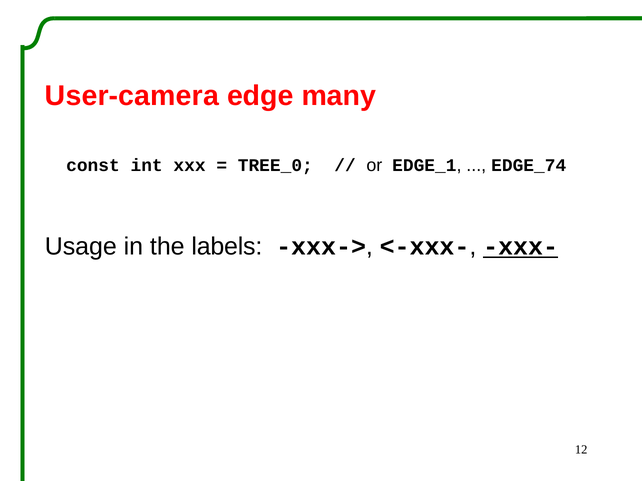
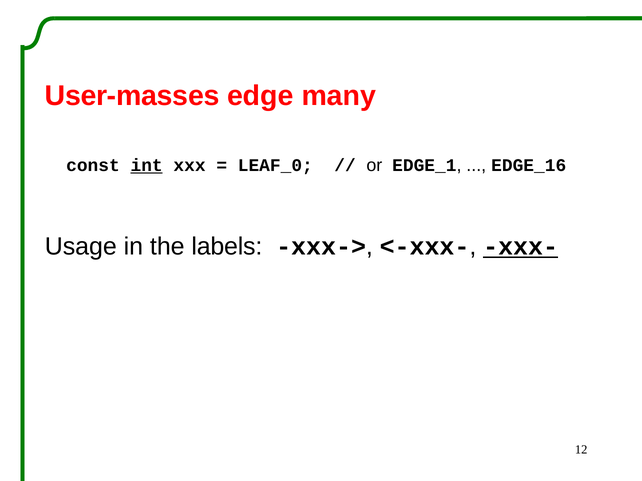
User-camera: User-camera -> User-masses (132, 96)
int underline: none -> present (147, 166)
TREE_0: TREE_0 -> LEAF_0 (275, 166)
EDGE_74: EDGE_74 -> EDGE_16 (529, 166)
